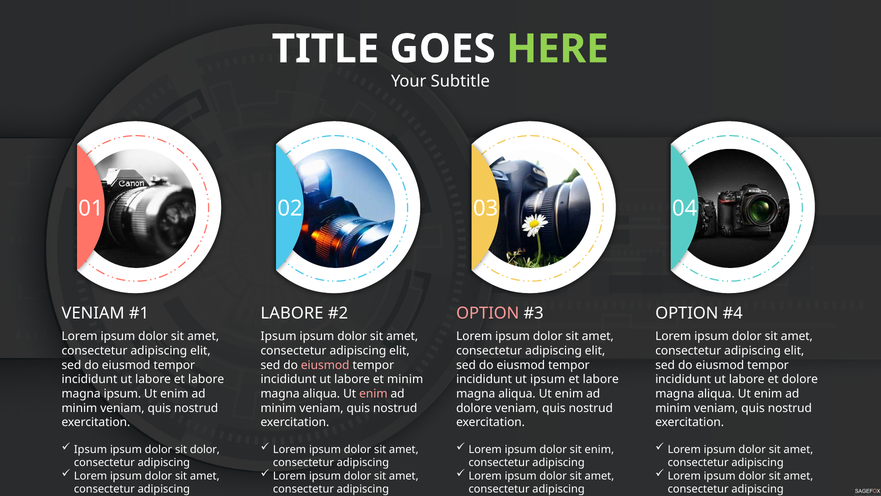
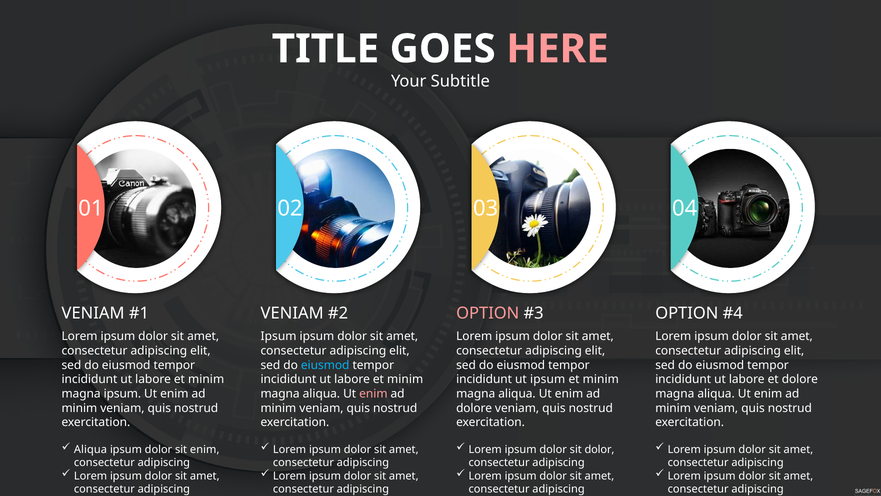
HERE colour: light green -> pink (557, 49)
LABORE: LABORE -> VENIAM (292, 313)
eiusmod colour: pink -> light blue (325, 365)
labore: labore -> minim (206, 379)
labore: labore -> minim (601, 379)
Ipsum: Ipsum -> Aliqua (90, 449)
sit dolor: dolor -> enim (205, 449)
sit enim: enim -> dolor (599, 449)
